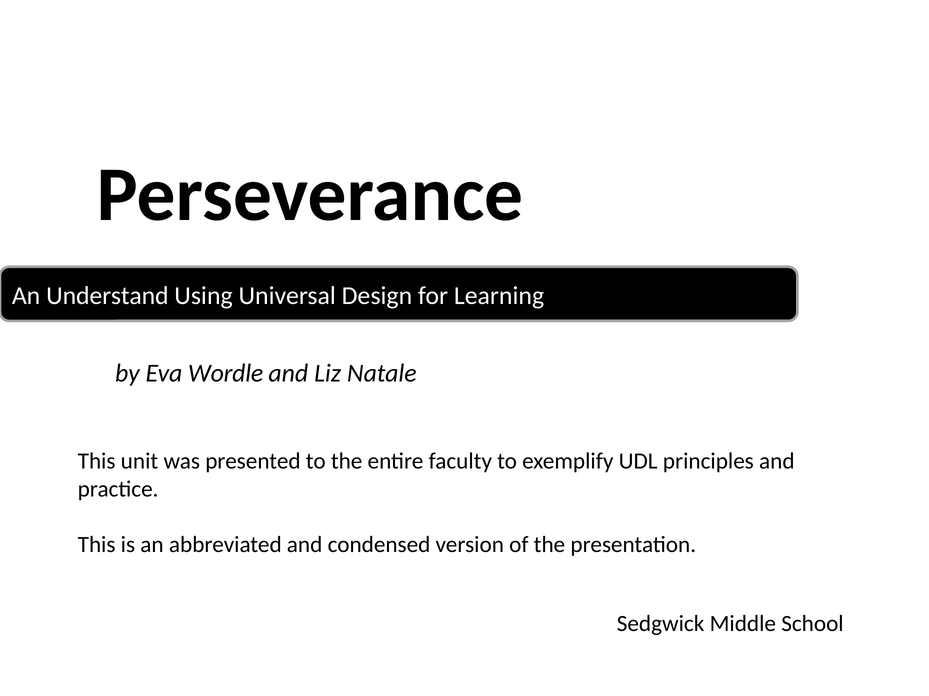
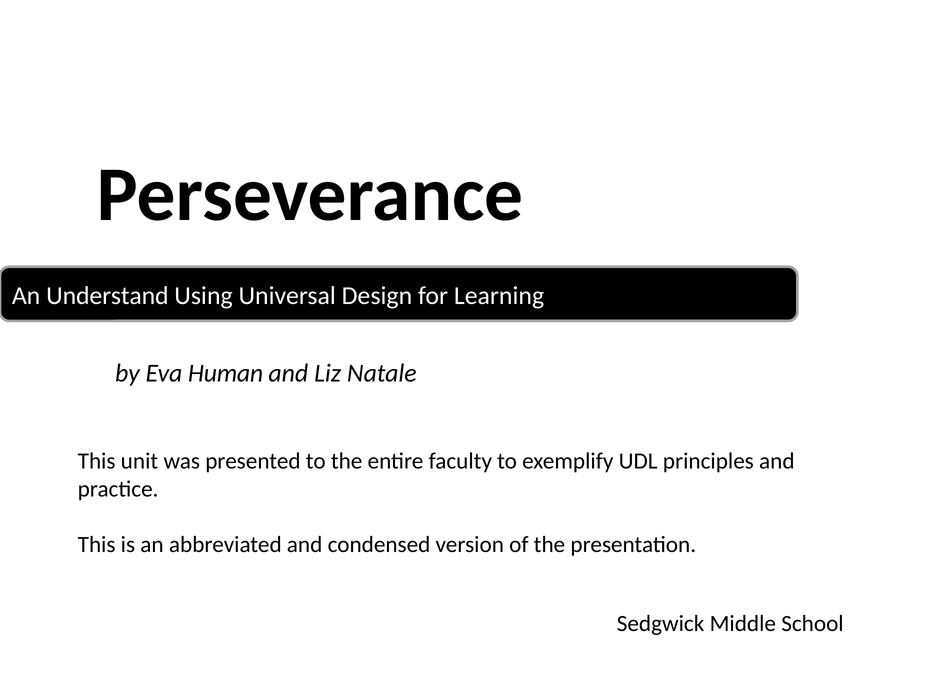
Wordle: Wordle -> Human (226, 374)
